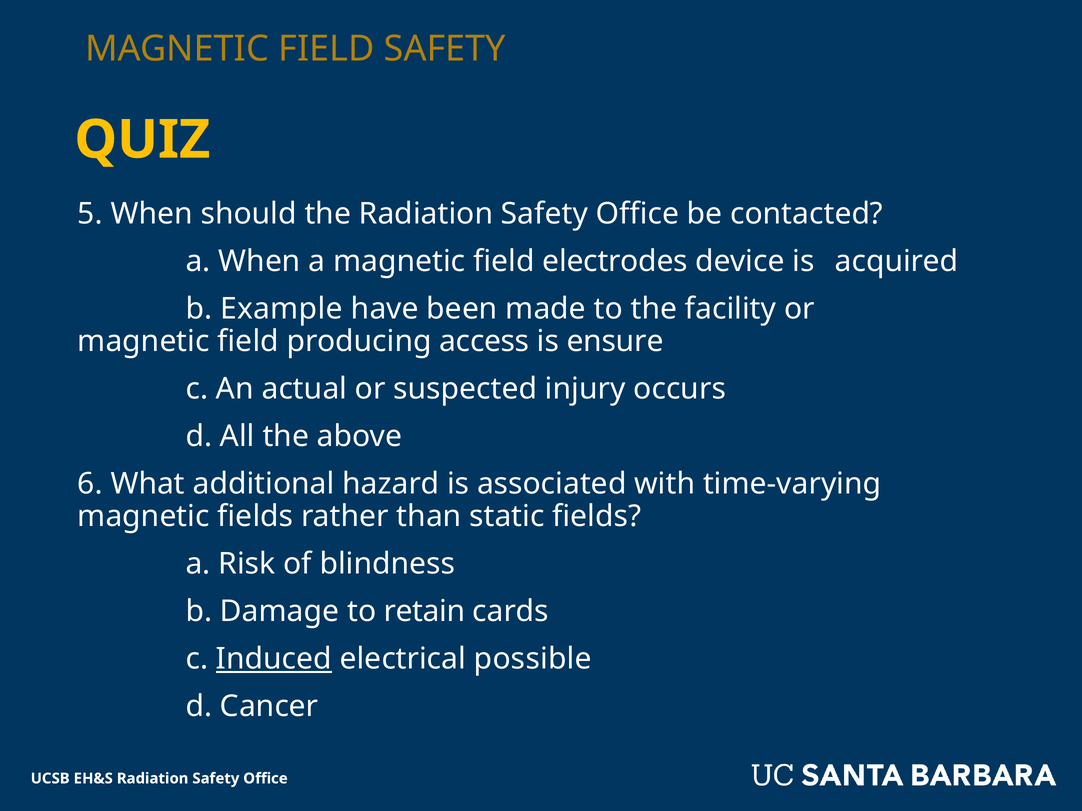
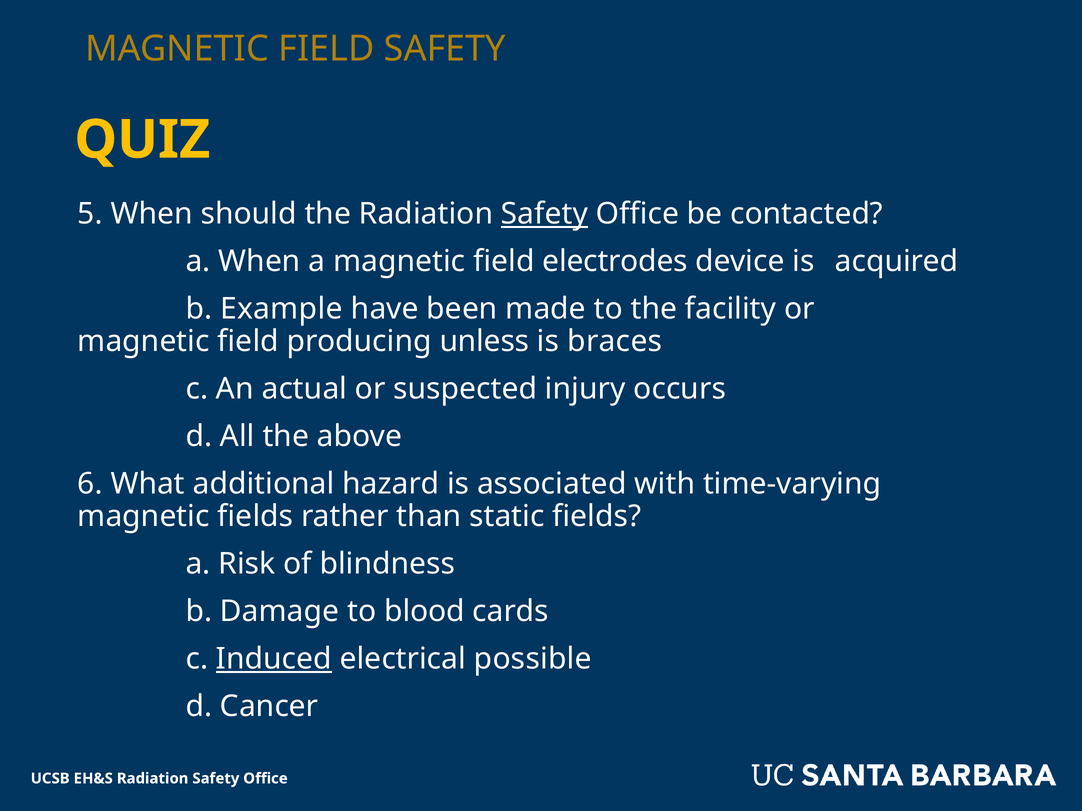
Safety underline: none -> present (544, 214)
access: access -> unless (484, 342)
ensure: ensure -> braces (615, 342)
retain: retain -> blood (424, 612)
